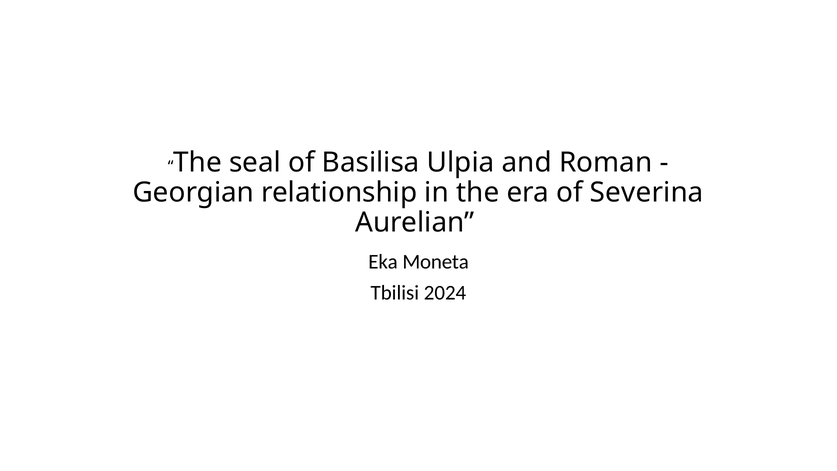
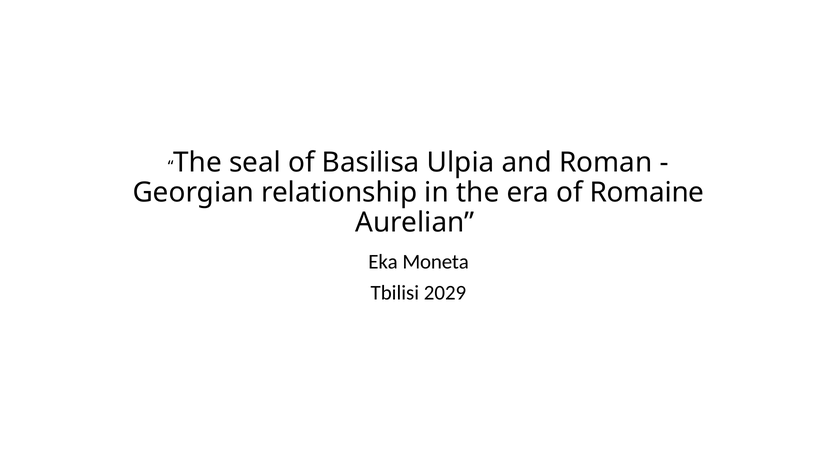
Severina: Severina -> Romaine (647, 192)
2024: 2024 -> 2029 (445, 293)
